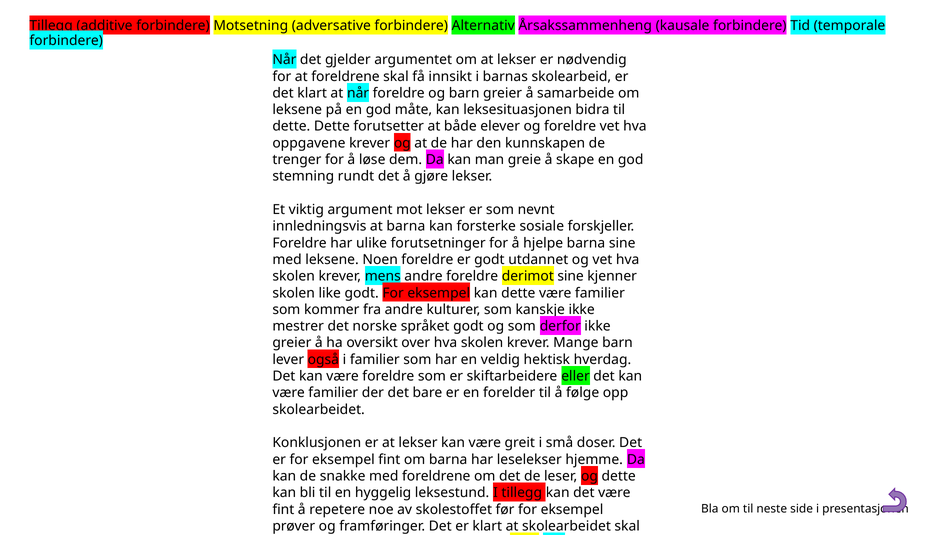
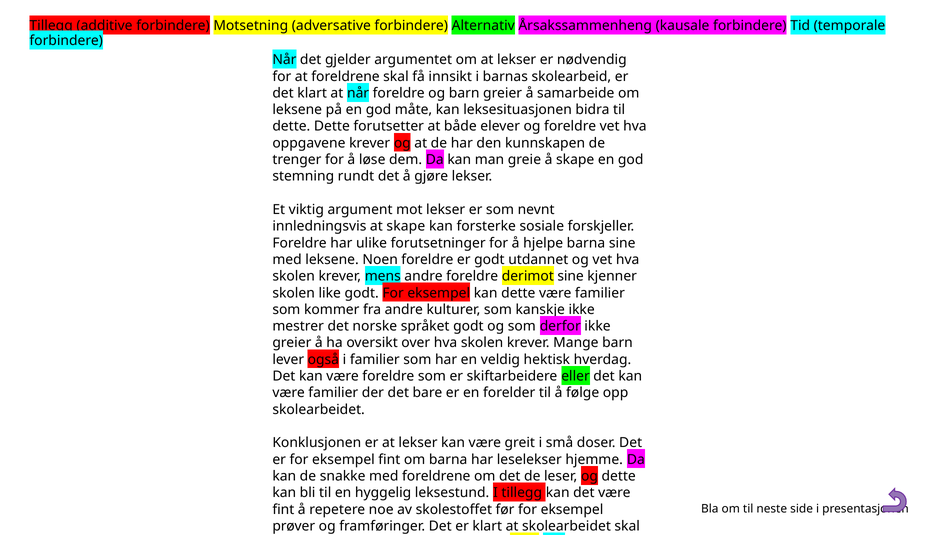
at barna: barna -> skape (406, 226)
